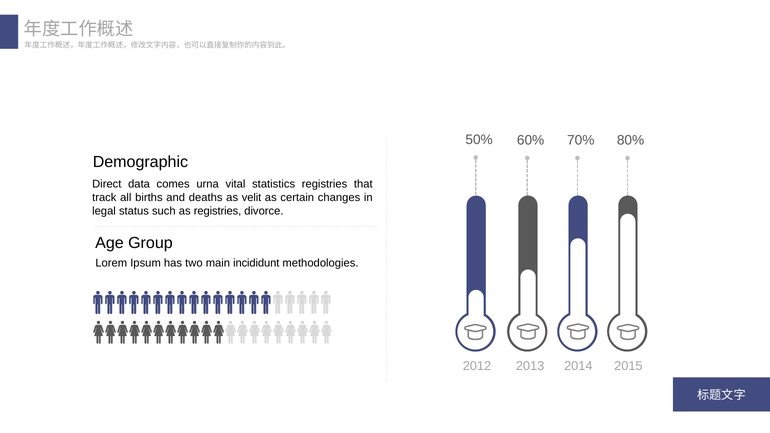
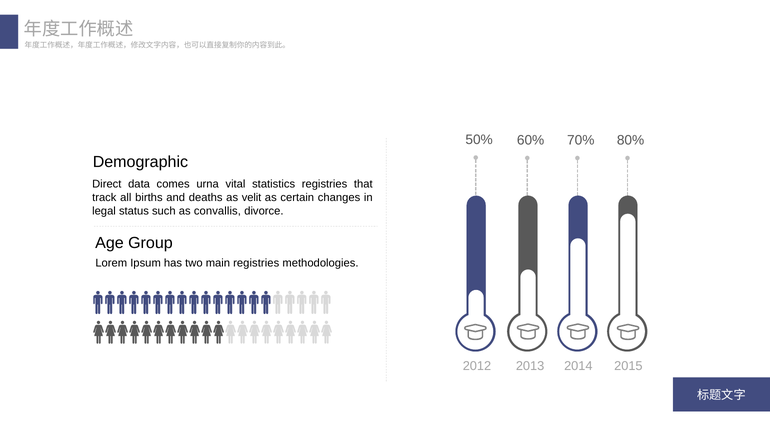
as registries: registries -> convallis (217, 211)
main incididunt: incididunt -> registries (256, 263)
